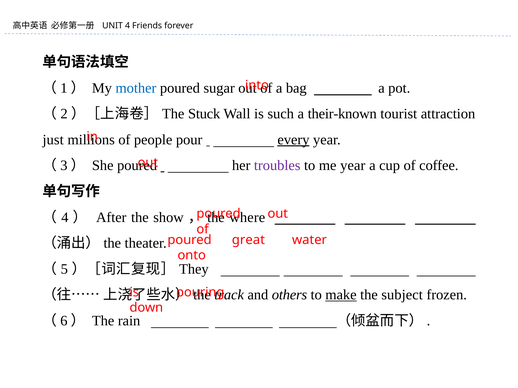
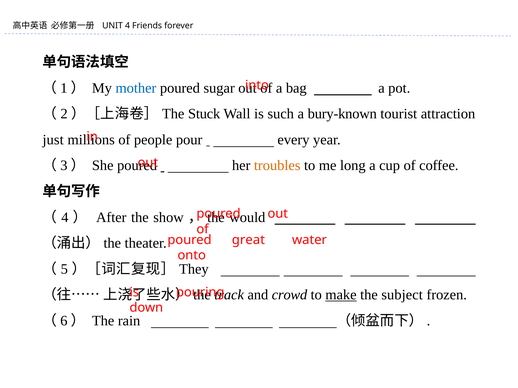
their-known: their-known -> bury-known (342, 114)
every underline: present -> none (293, 140)
troubles colour: purple -> orange (277, 166)
me year: year -> long (353, 166)
where: where -> would (247, 218)
others: others -> crowd (290, 295)
